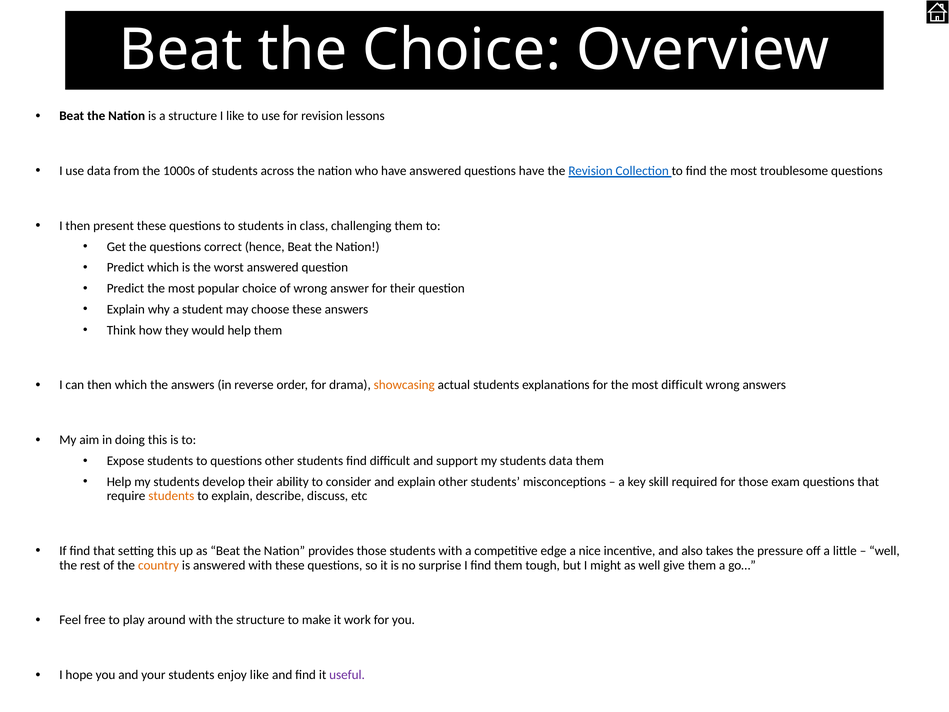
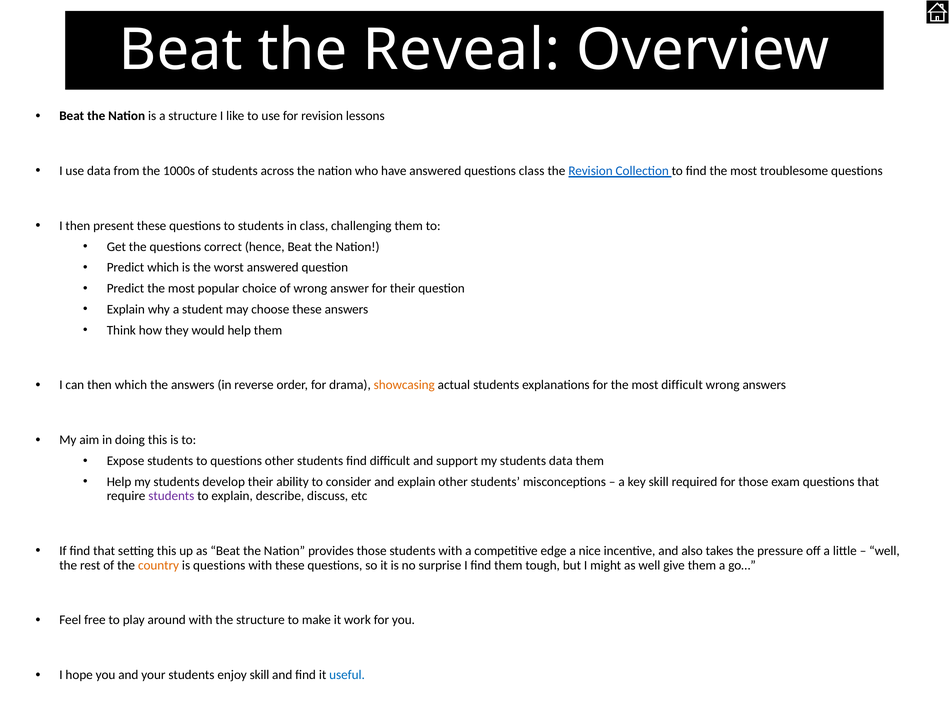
the Choice: Choice -> Reveal (461, 50)
questions have: have -> class (532, 171)
students colour: orange -> purple (171, 496)
is answered: answered -> questions (219, 565)
enjoy like: like -> skill (259, 675)
useful colour: purple -> blue (347, 675)
